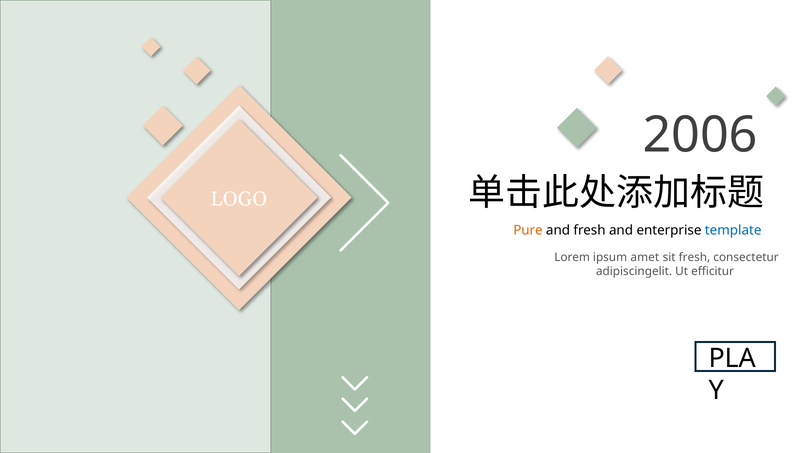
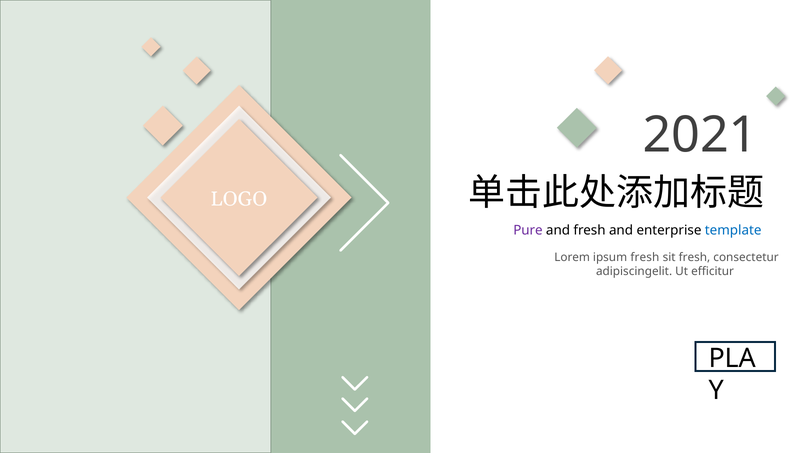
2006: 2006 -> 2021 (700, 135)
Pure colour: orange -> purple (528, 231)
ipsum amet: amet -> fresh (645, 258)
